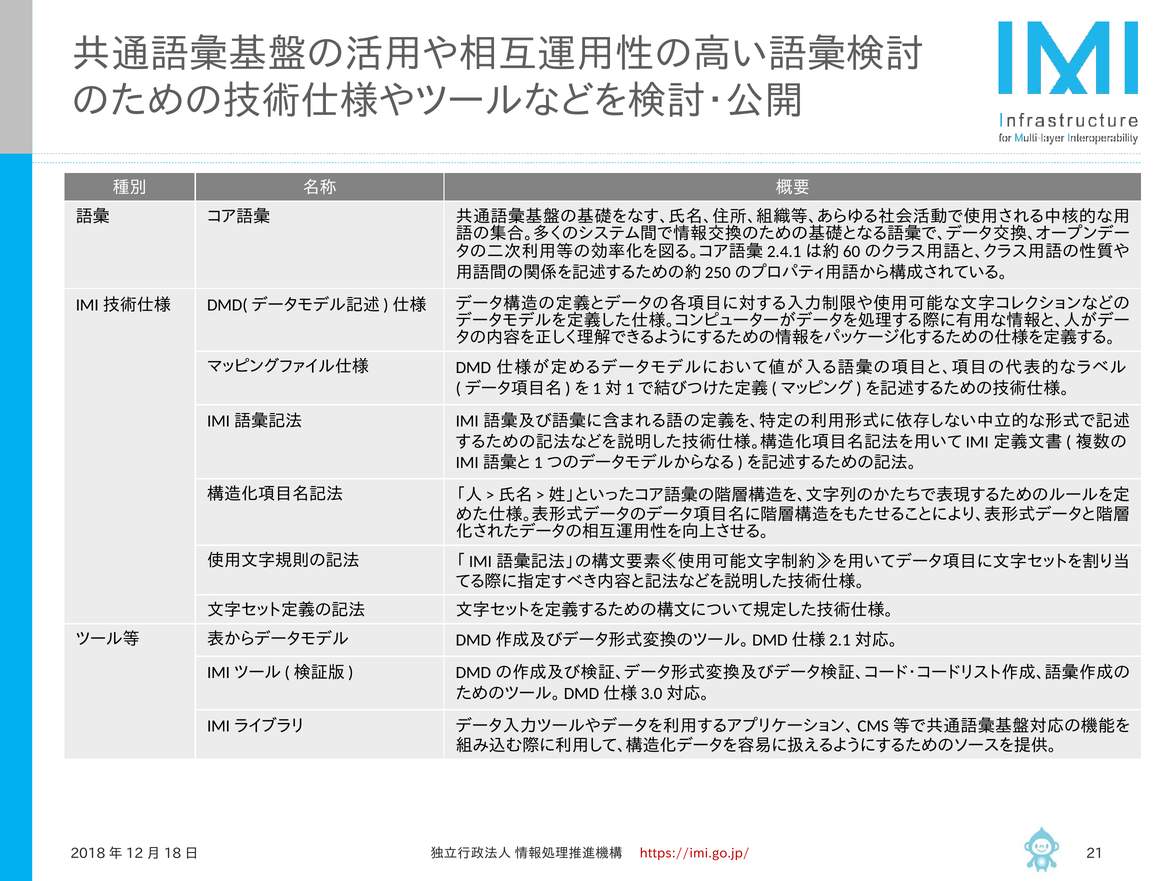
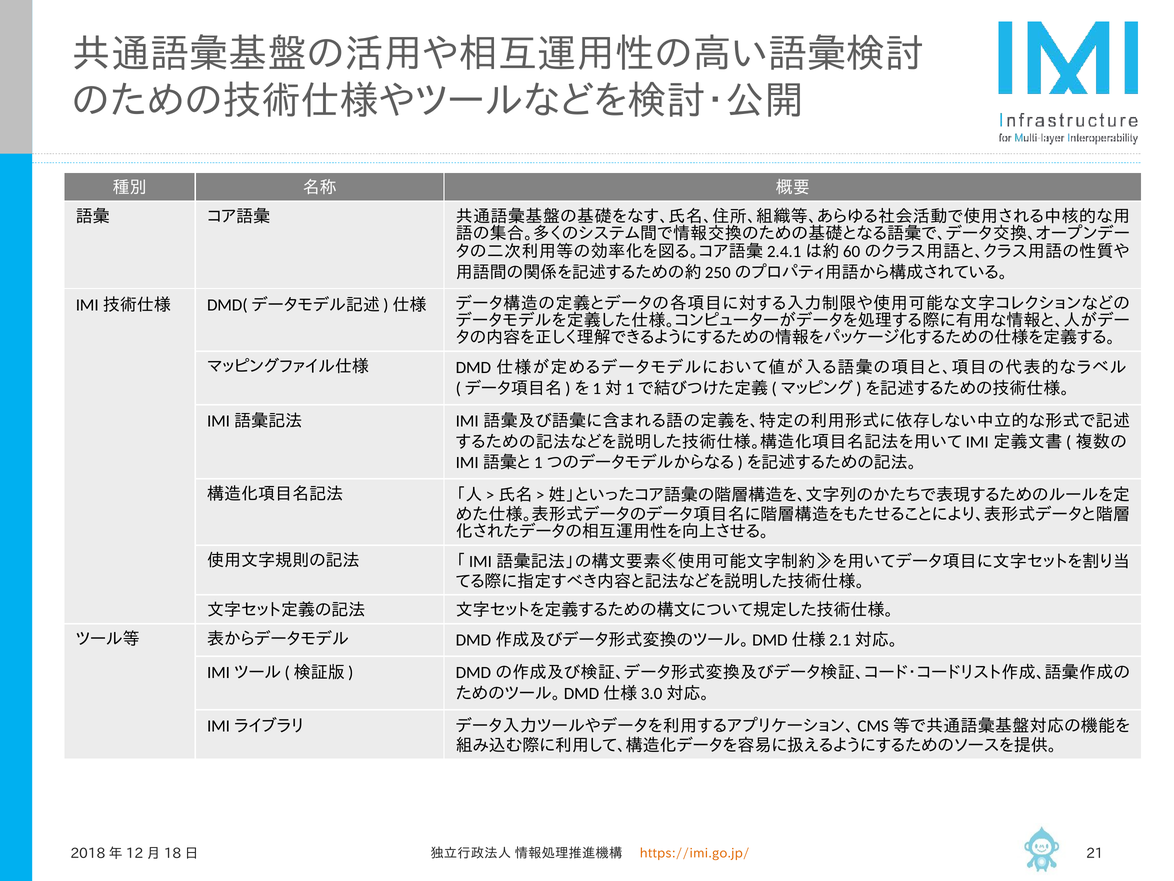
https://imi.go.jp/ colour: red -> orange (695, 853)
